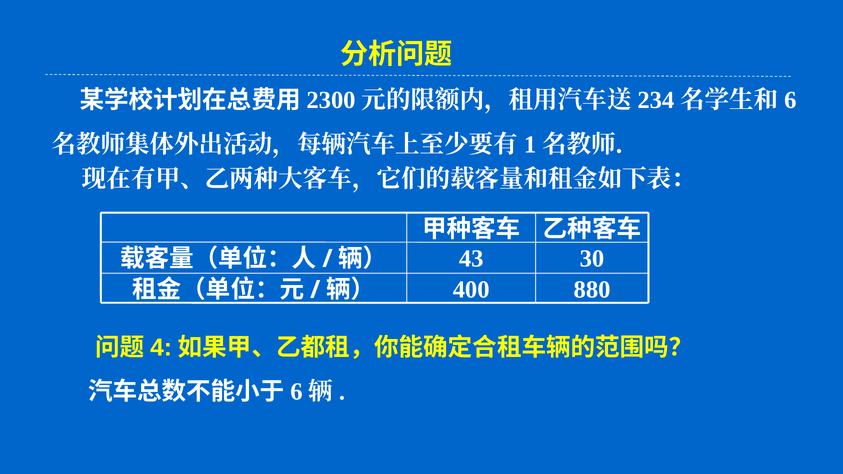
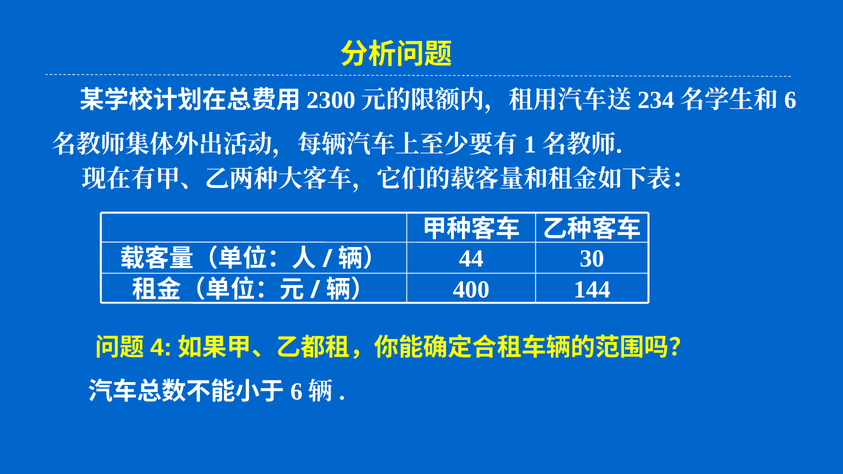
43: 43 -> 44 (471, 259)
880: 880 -> 144 (592, 290)
